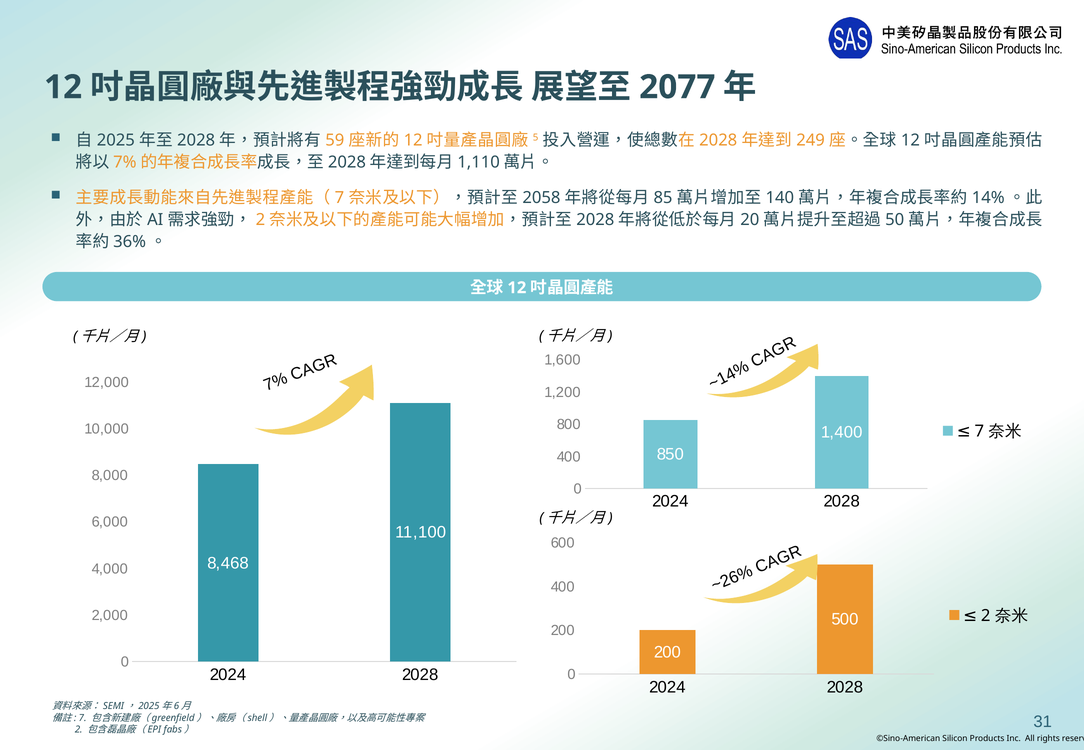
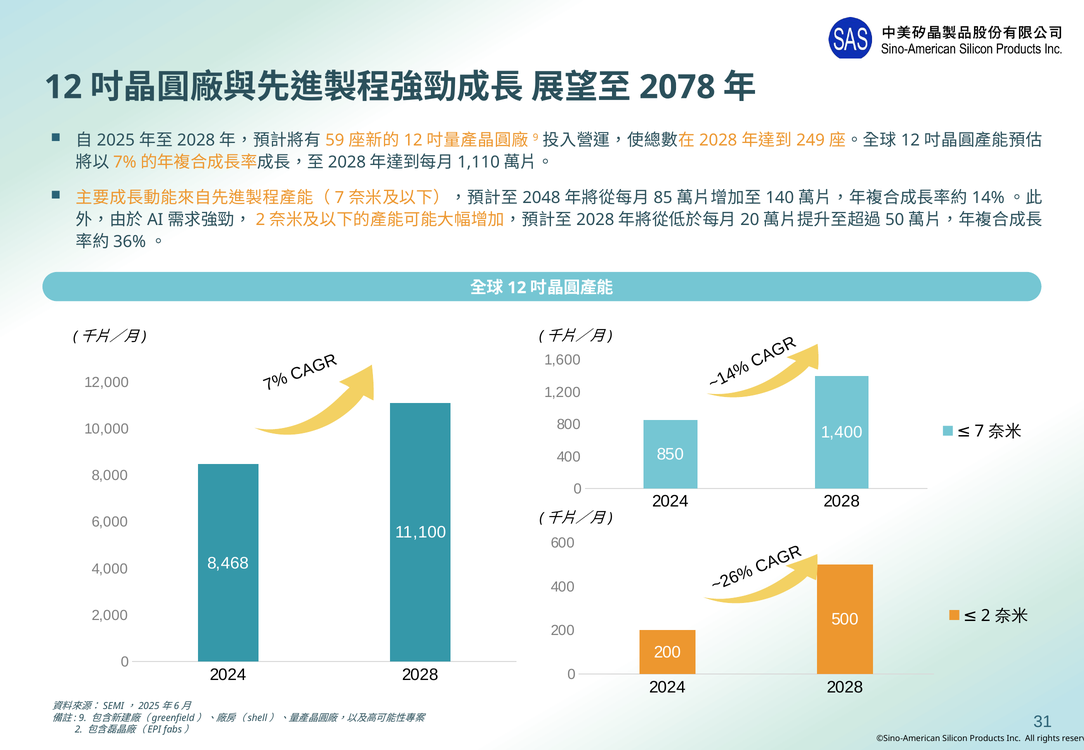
2077: 2077 -> 2078 (677, 87)
5: 5 -> 9 (536, 137)
2058: 2058 -> 2048 (541, 198)
7: 7 -> 9 (83, 718)
